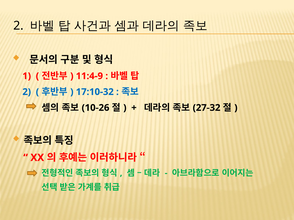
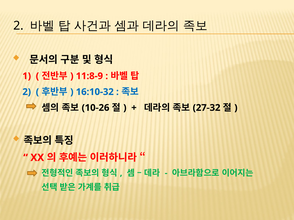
11:4-9: 11:4-9 -> 11:8-9 (89, 76)
17:10-32: 17:10-32 -> 16:10-32 (95, 92)
